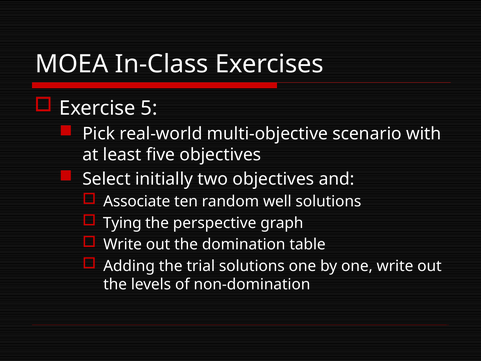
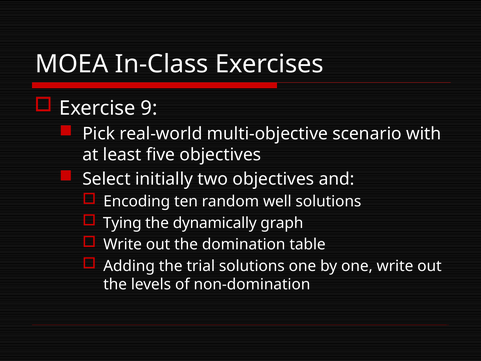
5: 5 -> 9 (149, 108)
Associate: Associate -> Encoding (137, 201)
perspective: perspective -> dynamically (215, 223)
